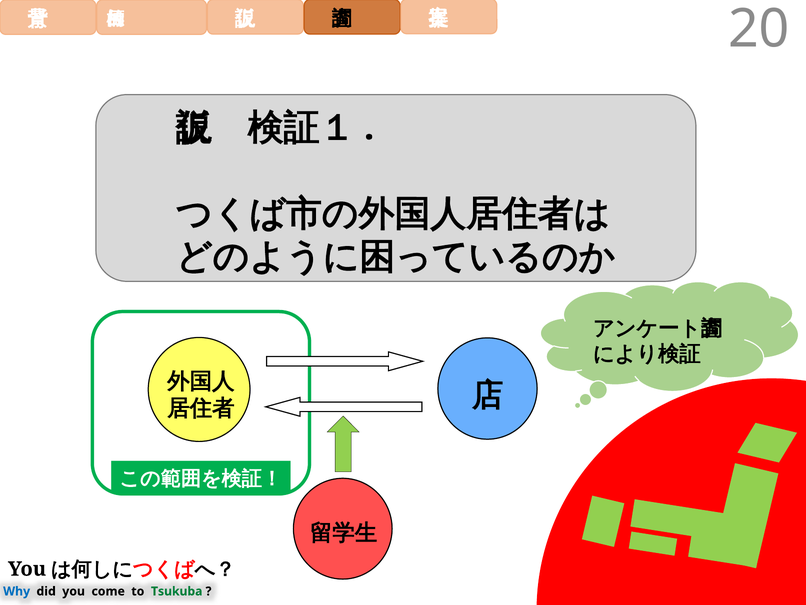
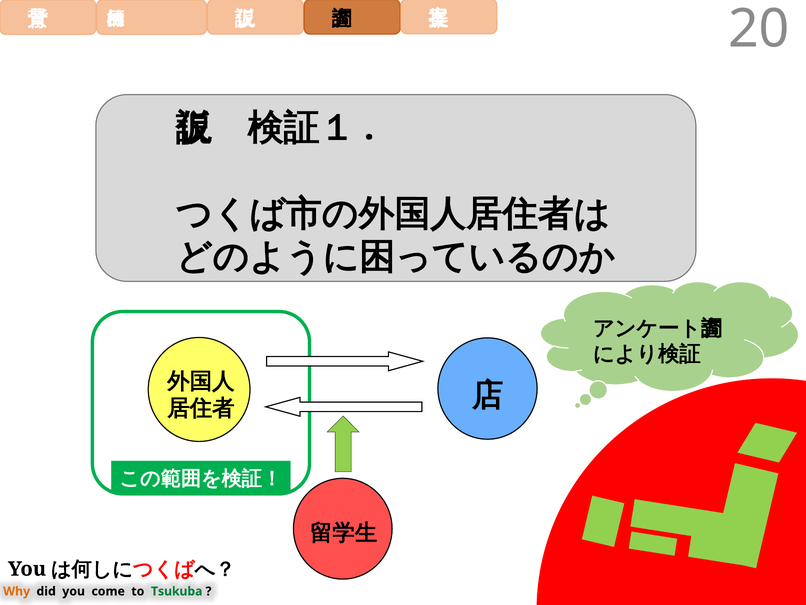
Why colour: blue -> orange (17, 591)
